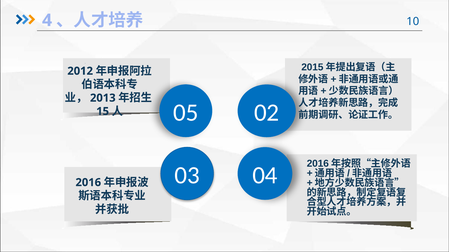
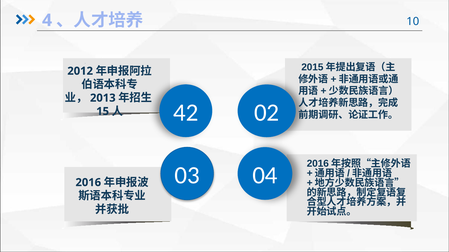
05: 05 -> 42 (186, 113)
